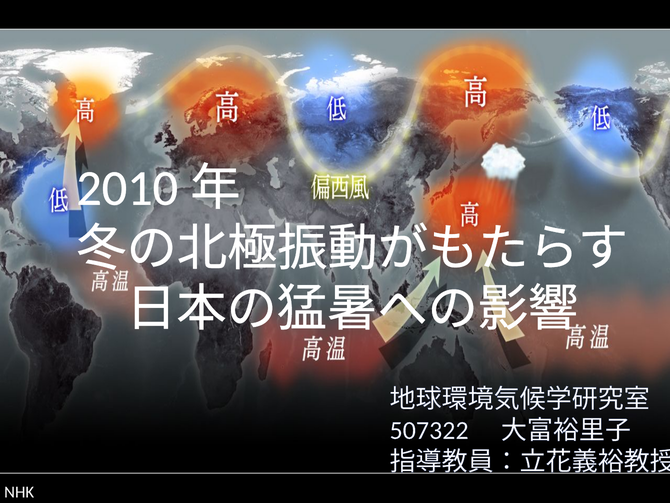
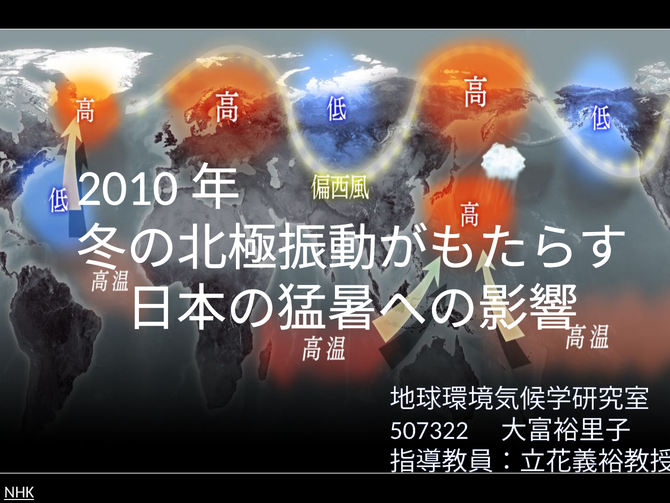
NHK underline: none -> present (19, 492)
